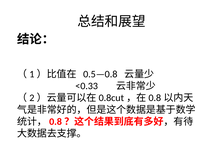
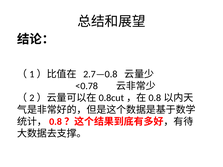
0.5—0.8: 0.5—0.8 -> 2.7—0.8 (100, 74)
<0.33: <0.33 -> <0.78 (87, 86)
